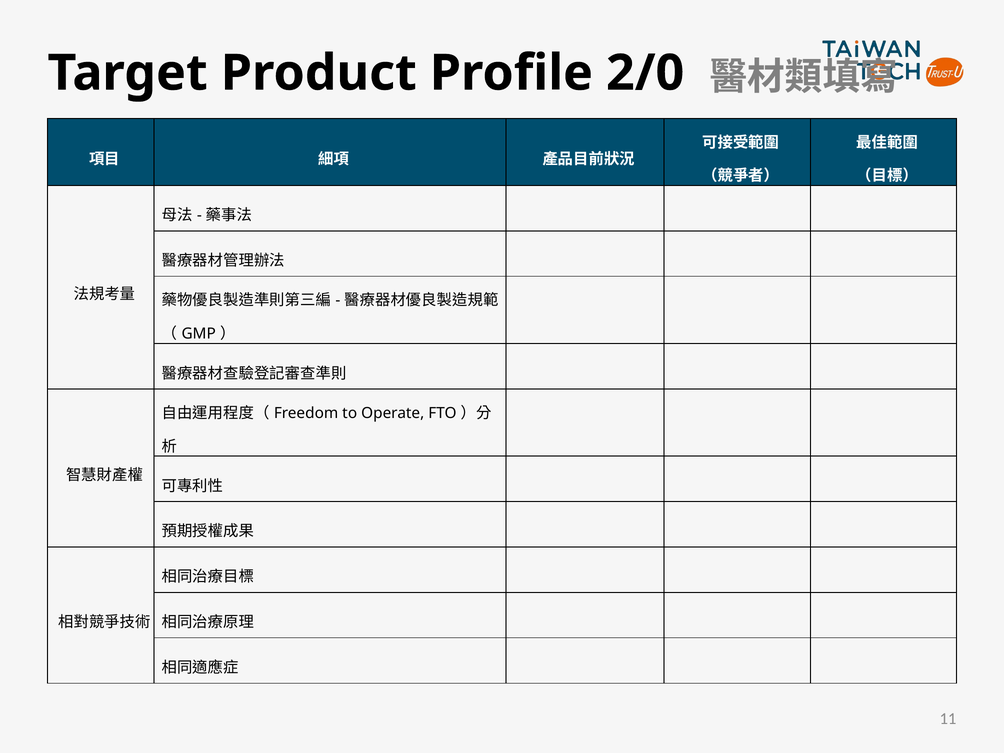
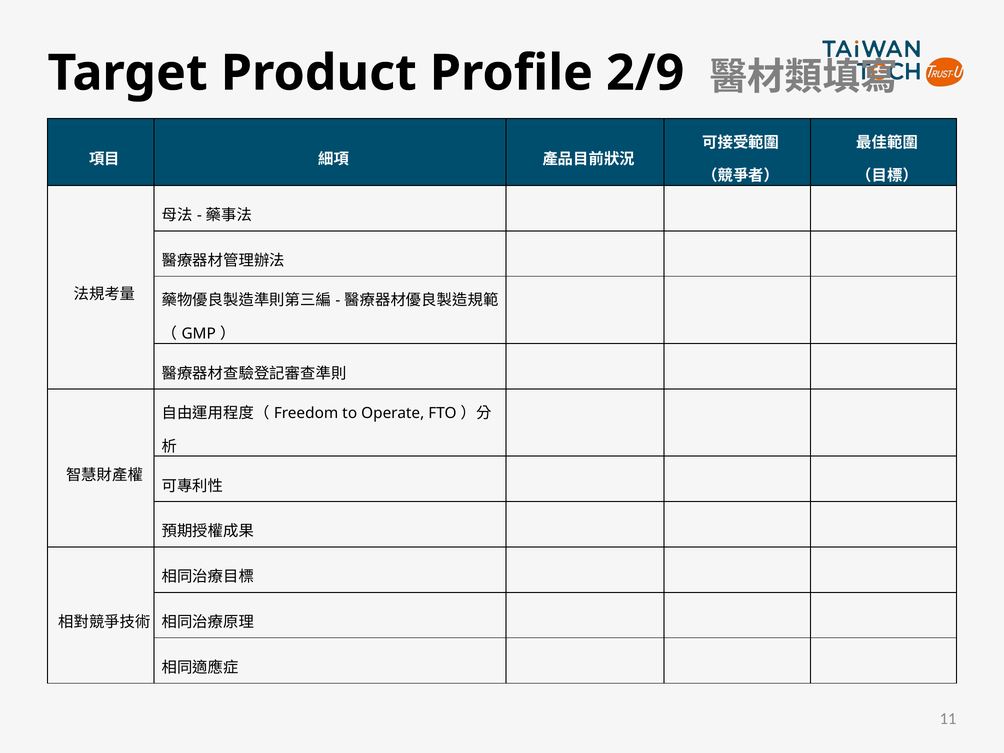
2/0: 2/0 -> 2/9 (645, 73)
